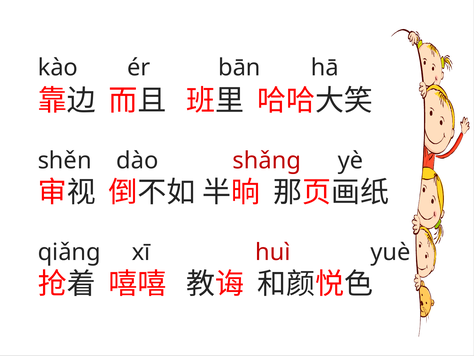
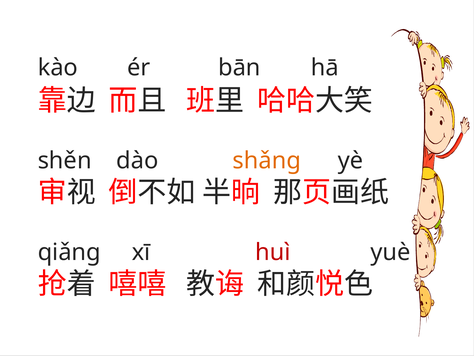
shǎng colour: red -> orange (267, 160)
